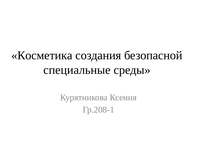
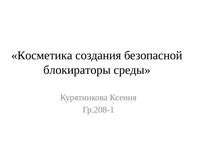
специальные: специальные -> блокираторы (77, 70)
